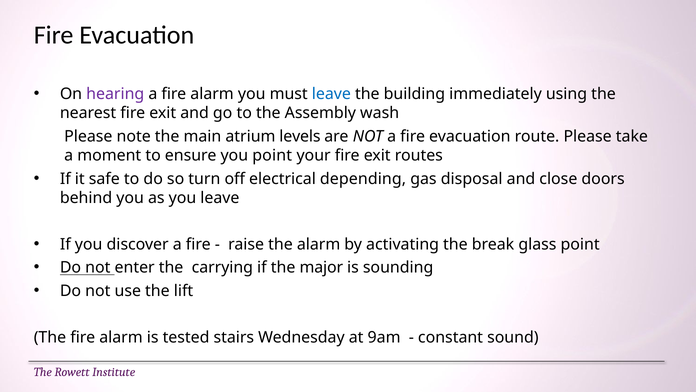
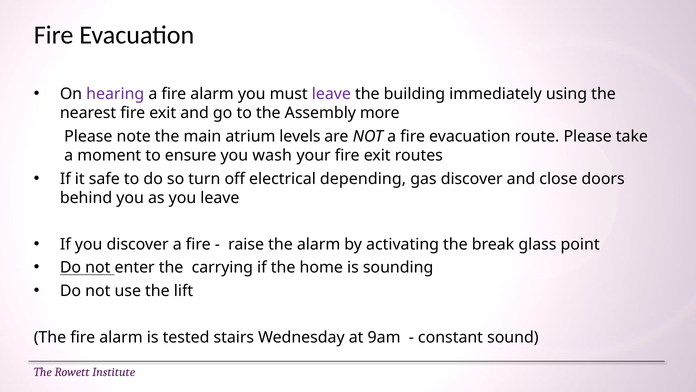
leave colour: blue -> purple (331, 94)
wash: wash -> more (380, 113)
you point: point -> wash (272, 155)
gas disposal: disposal -> discover (472, 179)
major: major -> home (321, 267)
